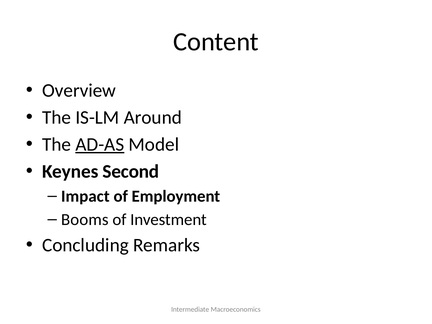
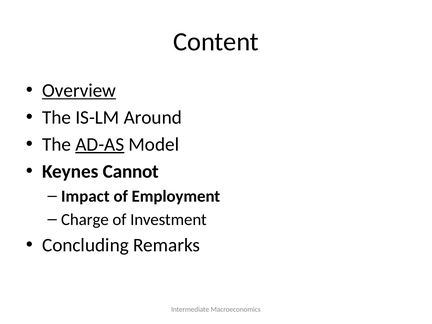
Overview underline: none -> present (79, 91)
Second: Second -> Cannot (131, 171)
Booms: Booms -> Charge (85, 220)
